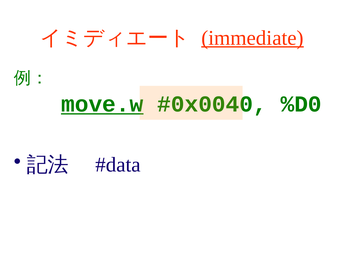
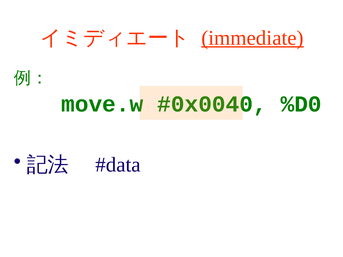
move.w underline: present -> none (102, 104)
